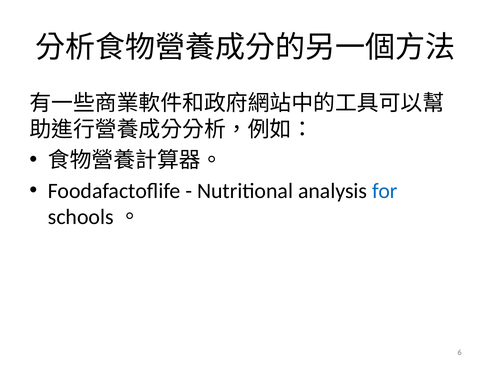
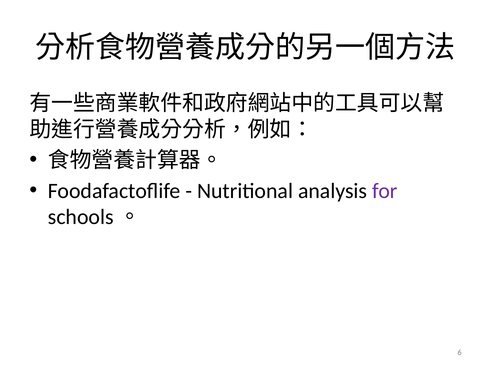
for colour: blue -> purple (385, 190)
